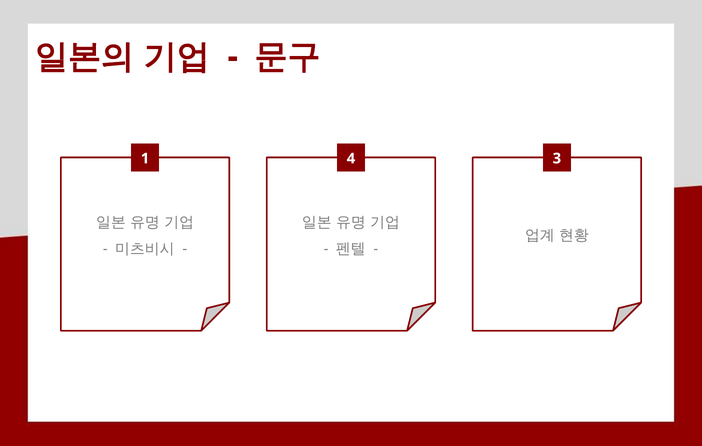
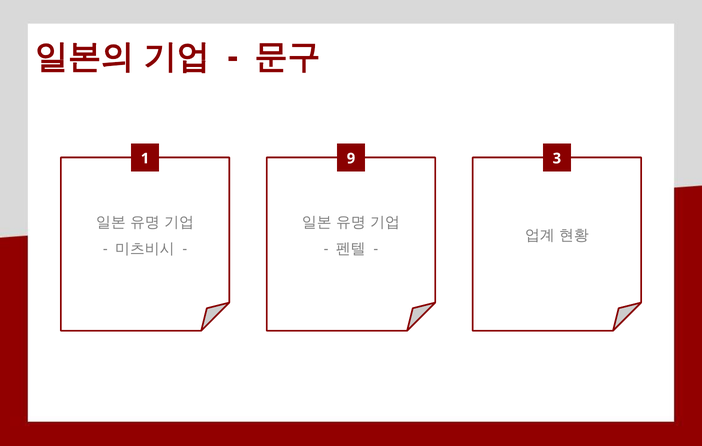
4: 4 -> 9 (351, 158)
